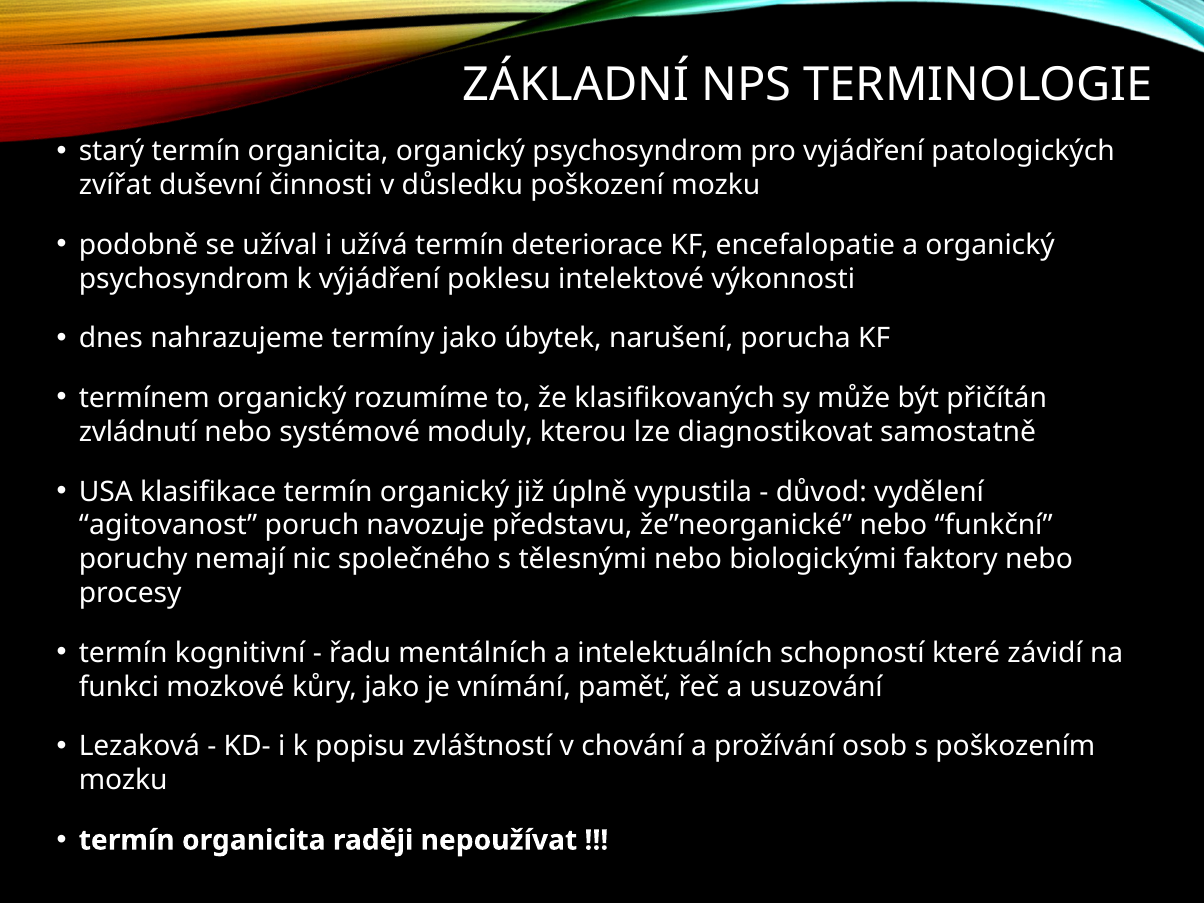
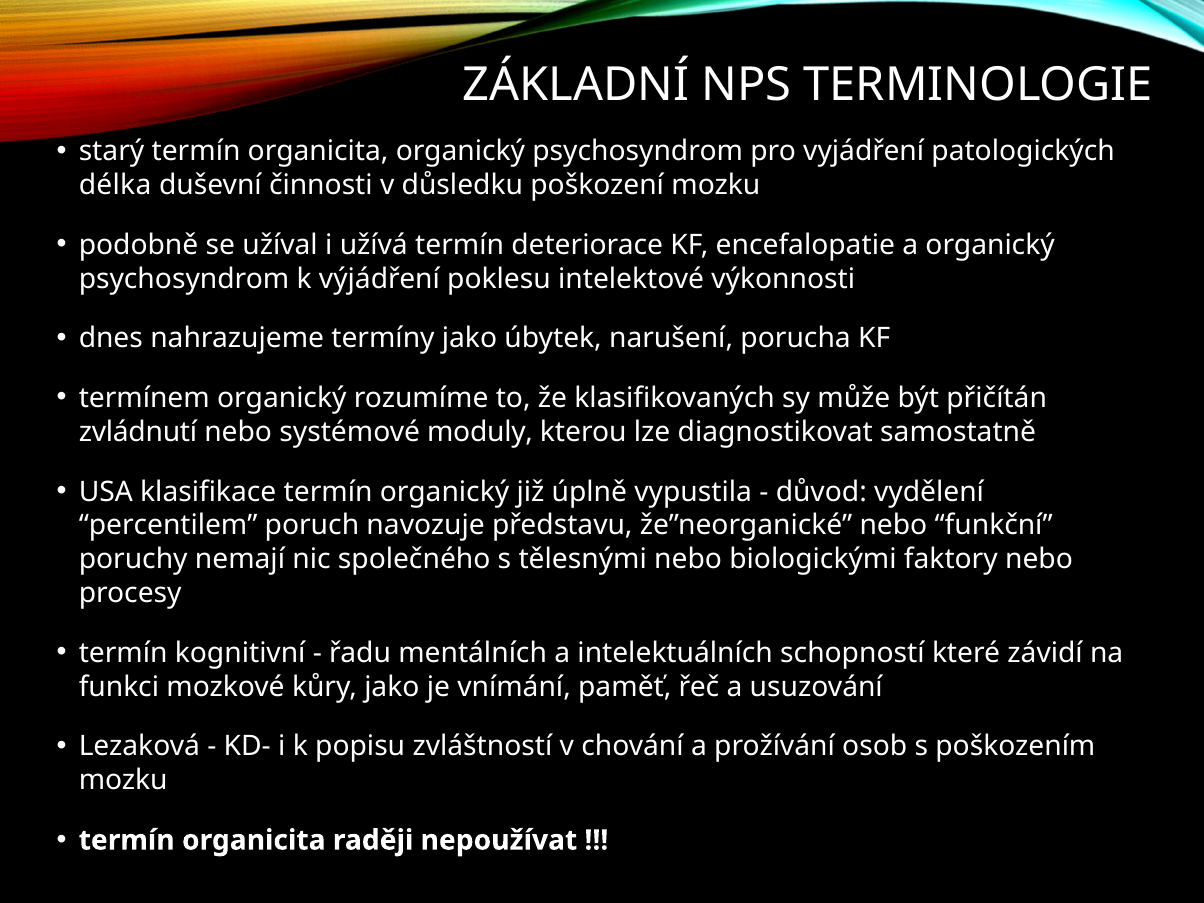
zvířat: zvířat -> délka (115, 185)
agitovanost: agitovanost -> percentilem (168, 526)
